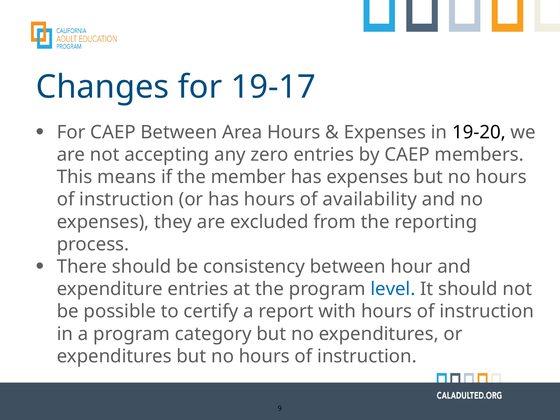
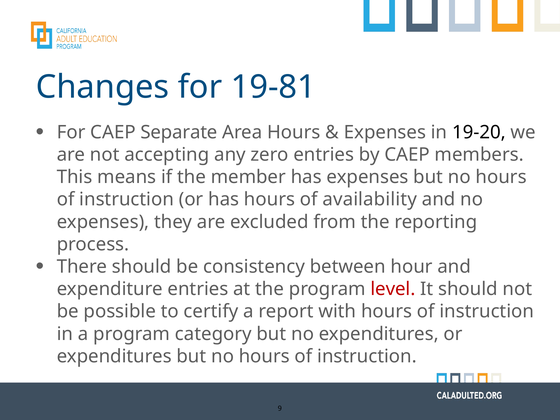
19-17: 19-17 -> 19-81 (273, 87)
CAEP Between: Between -> Separate (179, 132)
level colour: blue -> red (393, 289)
